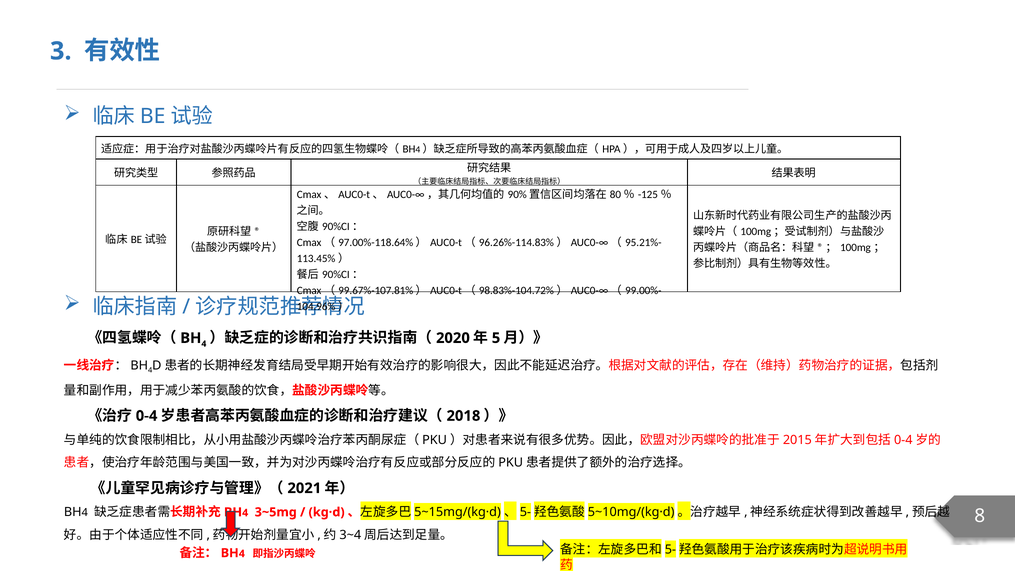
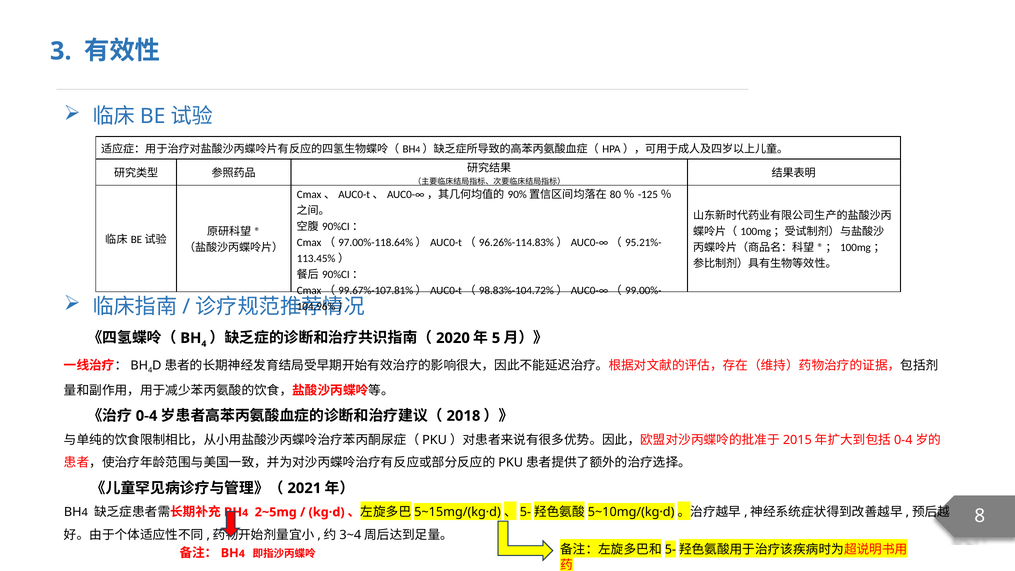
3~5mg: 3~5mg -> 2~5mg (276, 512)
